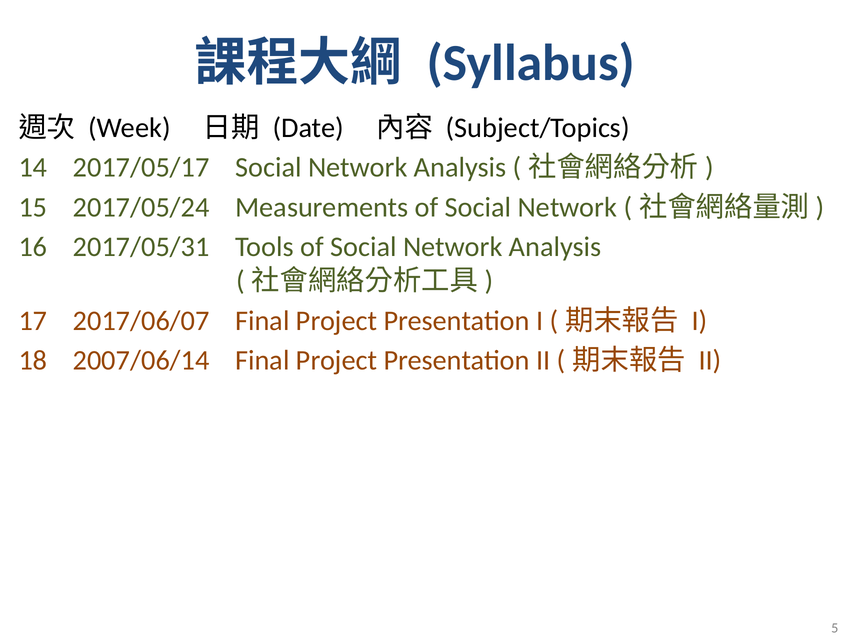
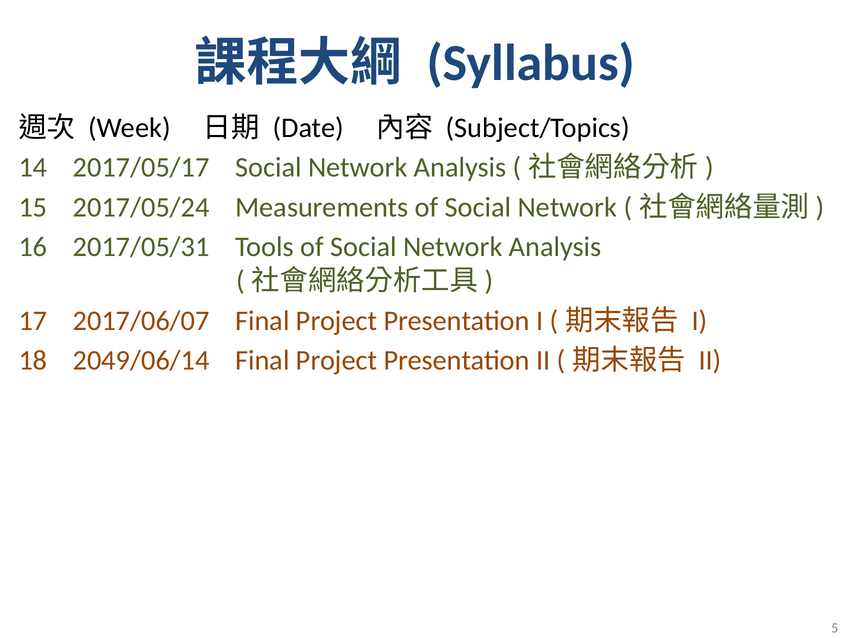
2007/06/14: 2007/06/14 -> 2049/06/14 (141, 360)
